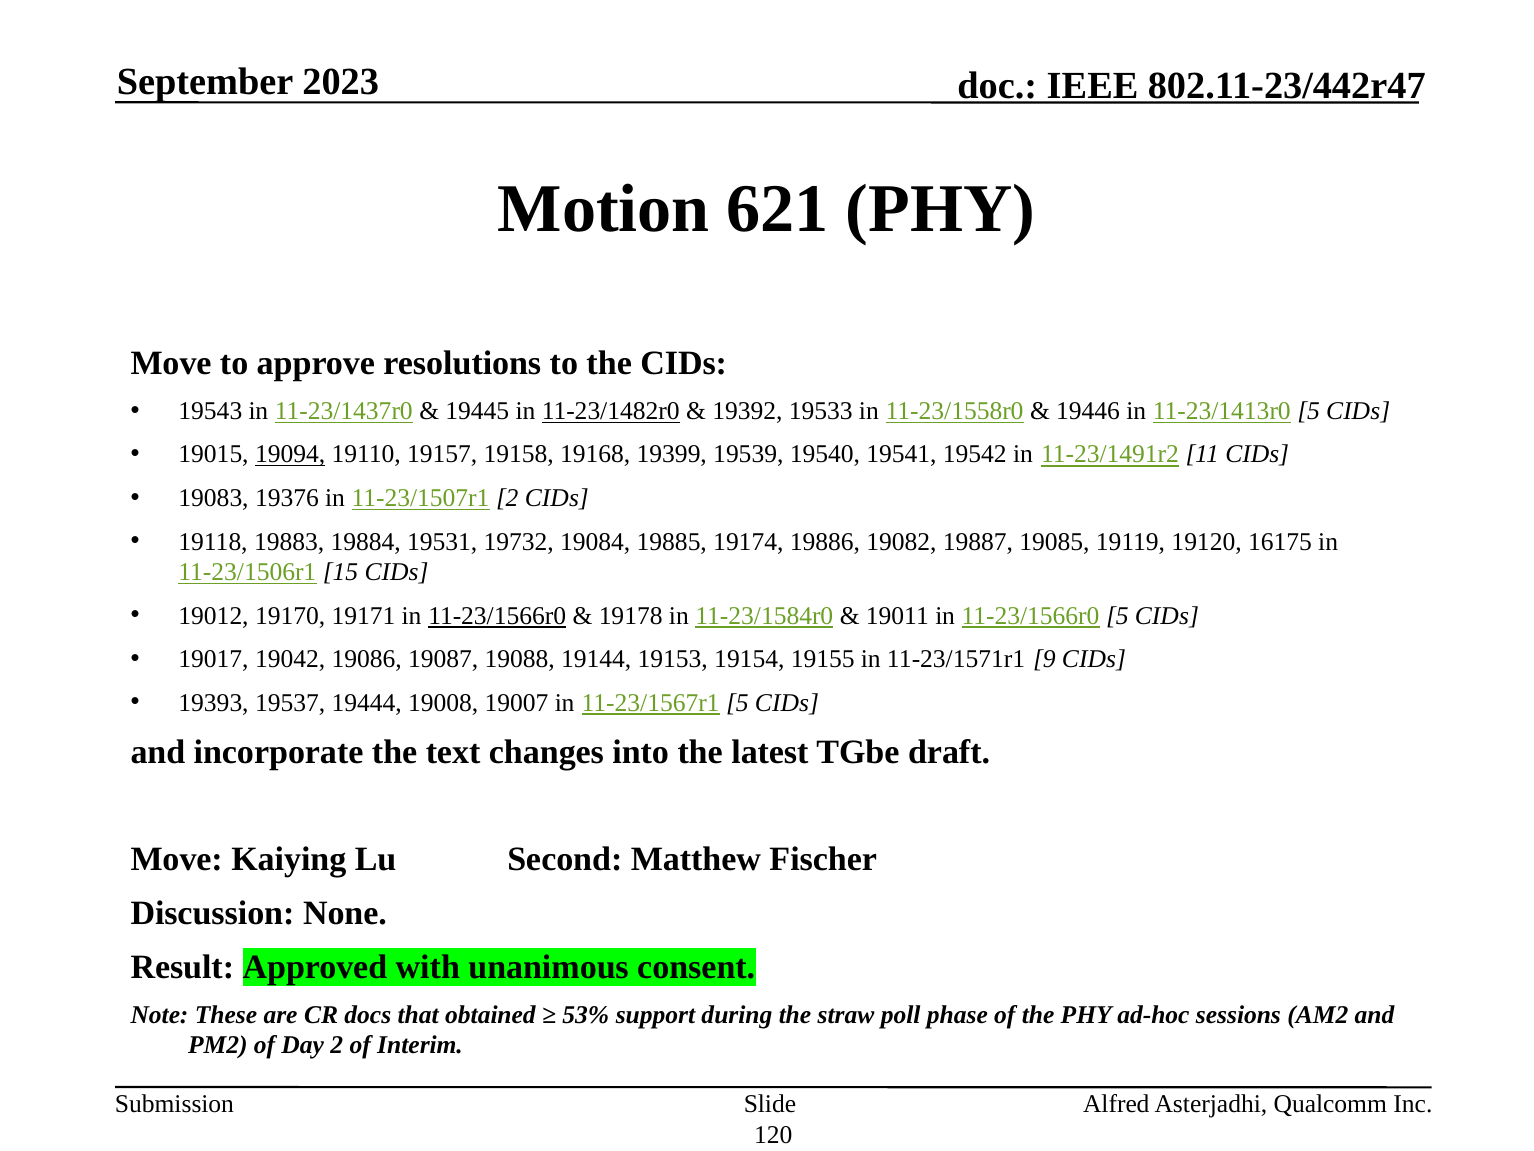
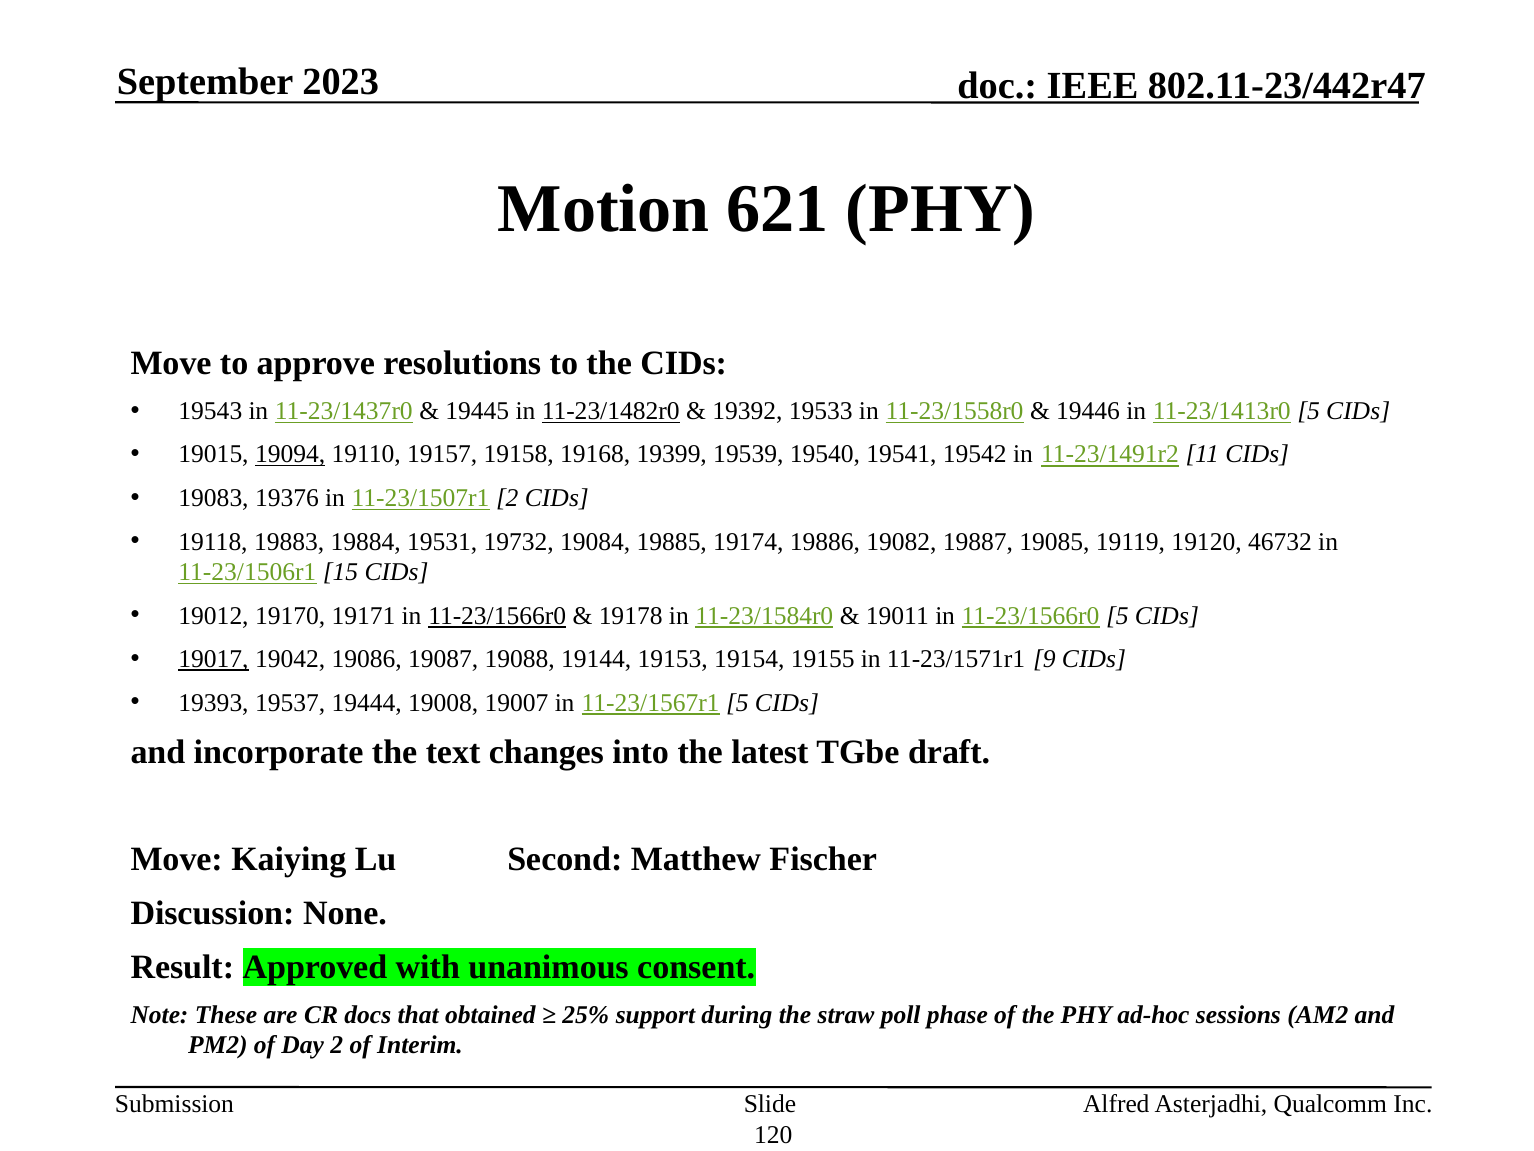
16175: 16175 -> 46732 (1280, 541)
19017 underline: none -> present (214, 659)
53%: 53% -> 25% (586, 1014)
